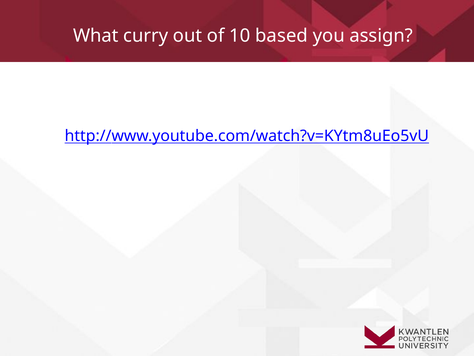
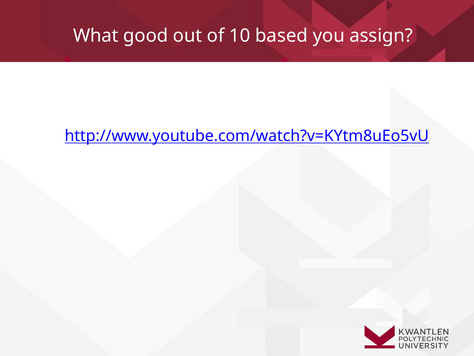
curry: curry -> good (146, 36)
